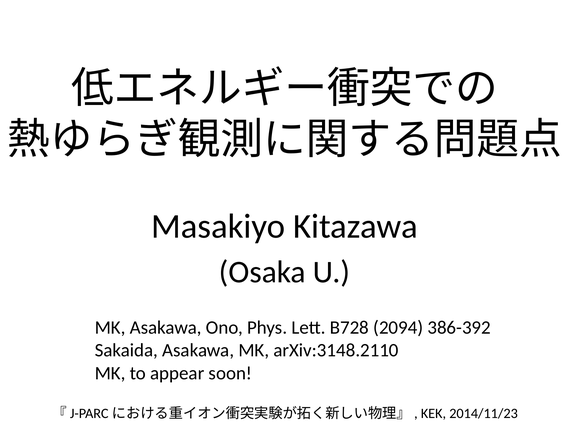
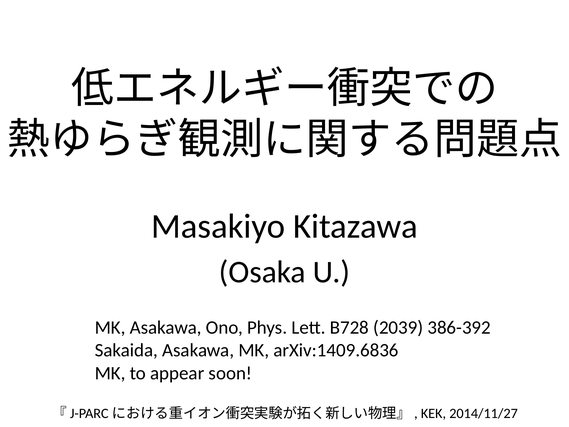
2094: 2094 -> 2039 (398, 327)
arXiv:3148.2110: arXiv:3148.2110 -> arXiv:1409.6836 (336, 350)
2014/11/23: 2014/11/23 -> 2014/11/27 (484, 413)
